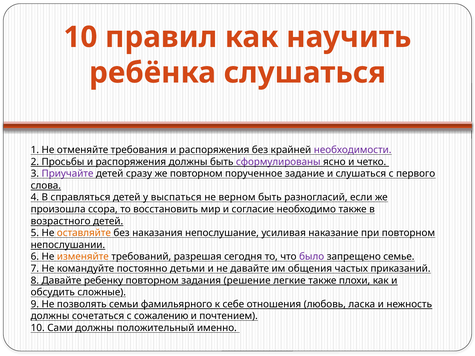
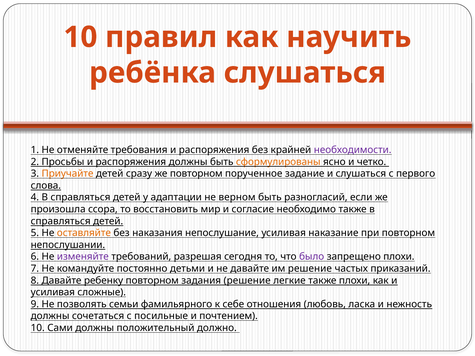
сформулированы colour: purple -> orange (278, 162)
Приучайте colour: purple -> orange (67, 174)
выспаться: выспаться -> адаптации (176, 198)
возрастного: возрастного -> справляться (61, 221)
изменяйте colour: orange -> purple (83, 257)
запрещено семье: семье -> плохи (399, 257)
им общения: общения -> решение (310, 269)
обсудить: обсудить -> усиливая (53, 293)
сожалению: сожалению -> посильные (161, 316)
именно: именно -> должно (217, 328)
